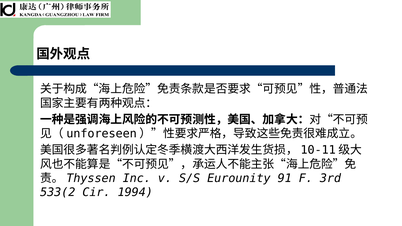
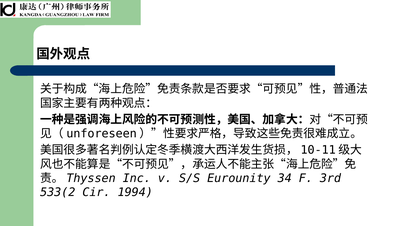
91: 91 -> 34 (285, 178)
